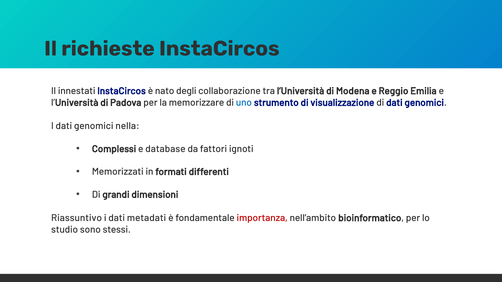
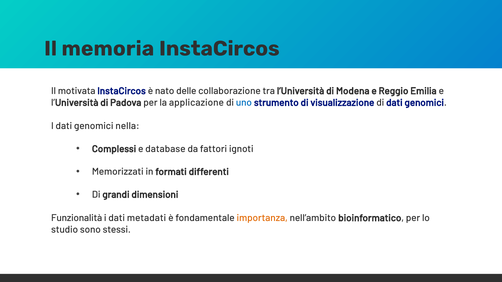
richieste: richieste -> memoria (108, 49)
innestati: innestati -> motivata (77, 91)
degli: degli -> delle (186, 91)
memorizzare: memorizzare -> applicazione (196, 103)
Riassuntivo: Riassuntivo -> Funzionalità (77, 218)
importanza colour: red -> orange (262, 218)
